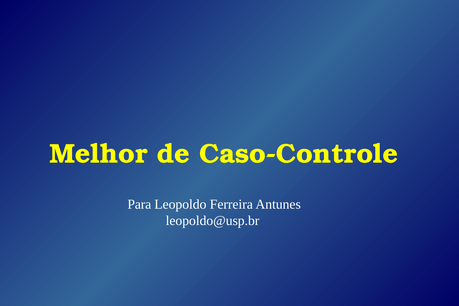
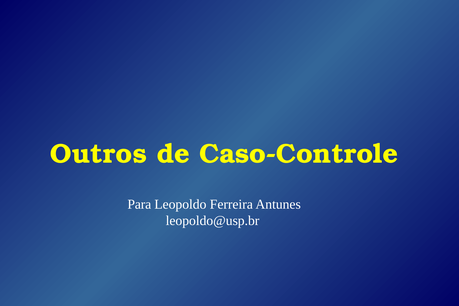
Melhor: Melhor -> Outros (98, 154)
